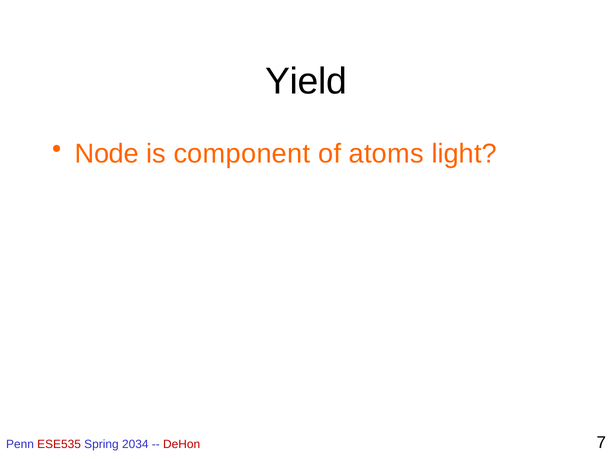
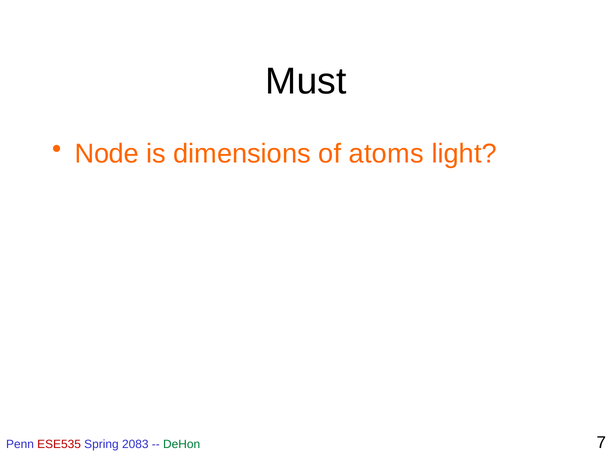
Yield: Yield -> Must (306, 82)
component: component -> dimensions (242, 154)
2034: 2034 -> 2083 (135, 445)
DeHon colour: red -> green (182, 445)
